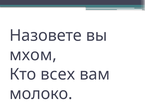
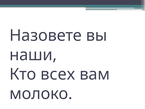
мхом: мхом -> наши (33, 55)
